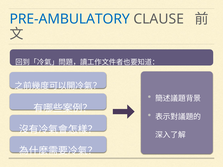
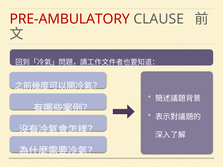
PRE-AMBULATORY colour: blue -> red (70, 19)
